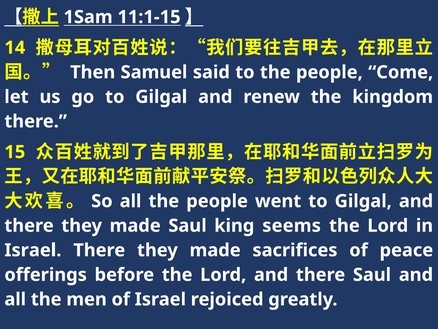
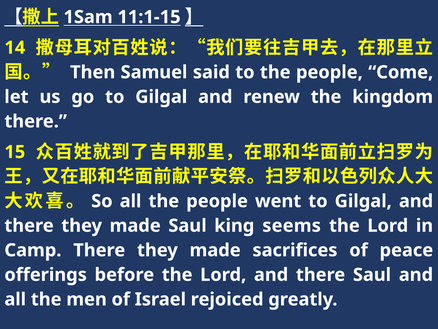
Israel: Israel -> Camp (33, 250)
